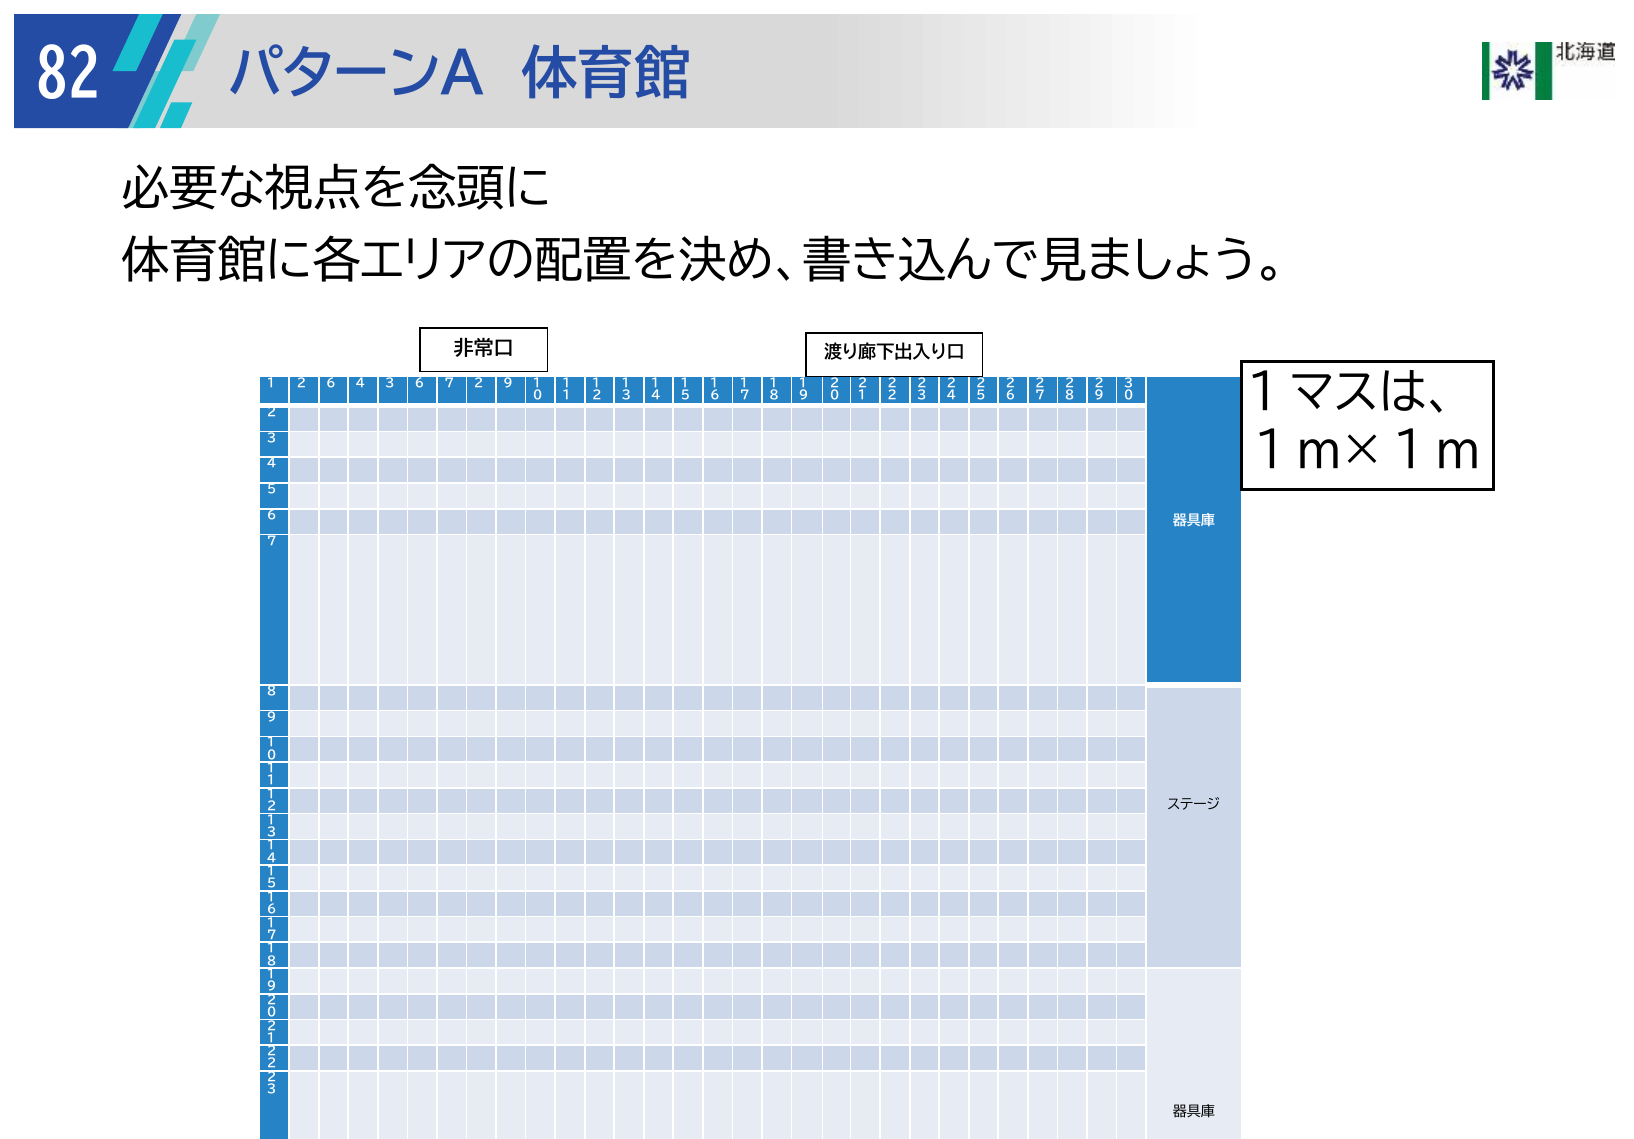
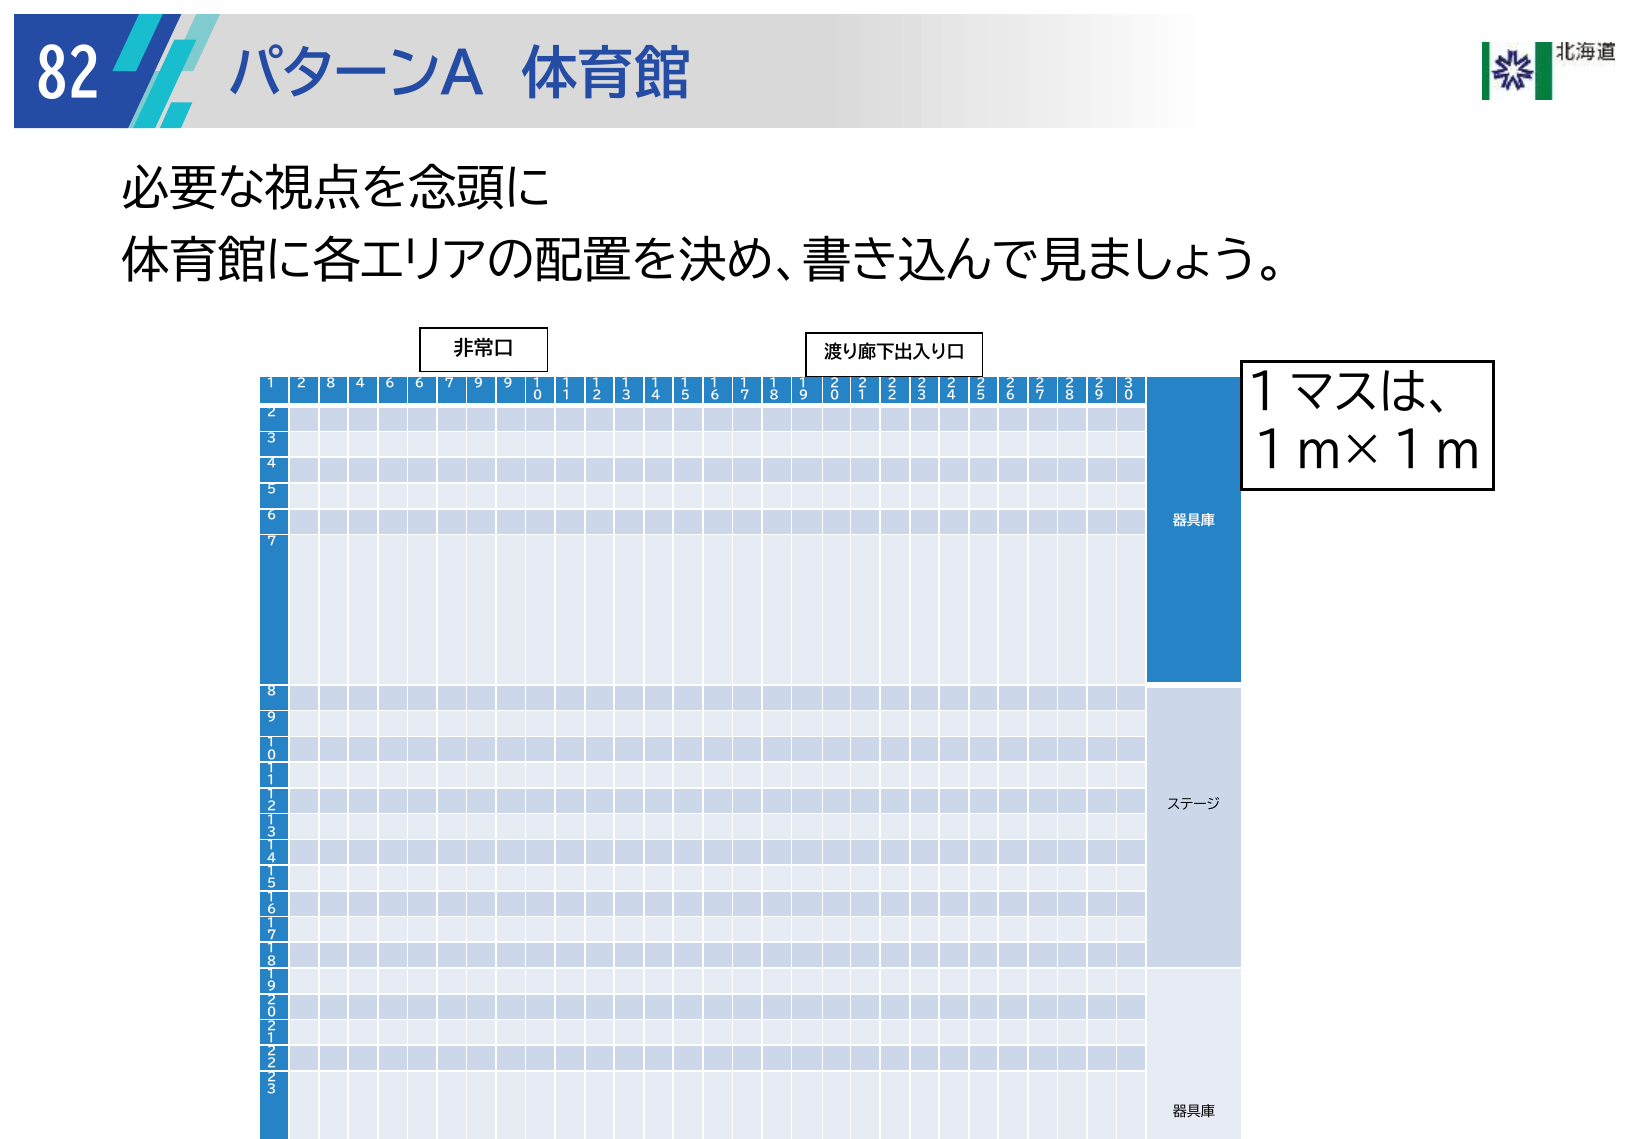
1 2 6: 6 -> 8 (331, 383)
4 3: 3 -> 6 (390, 383)
6 7 2: 2 -> 9 (479, 383)
